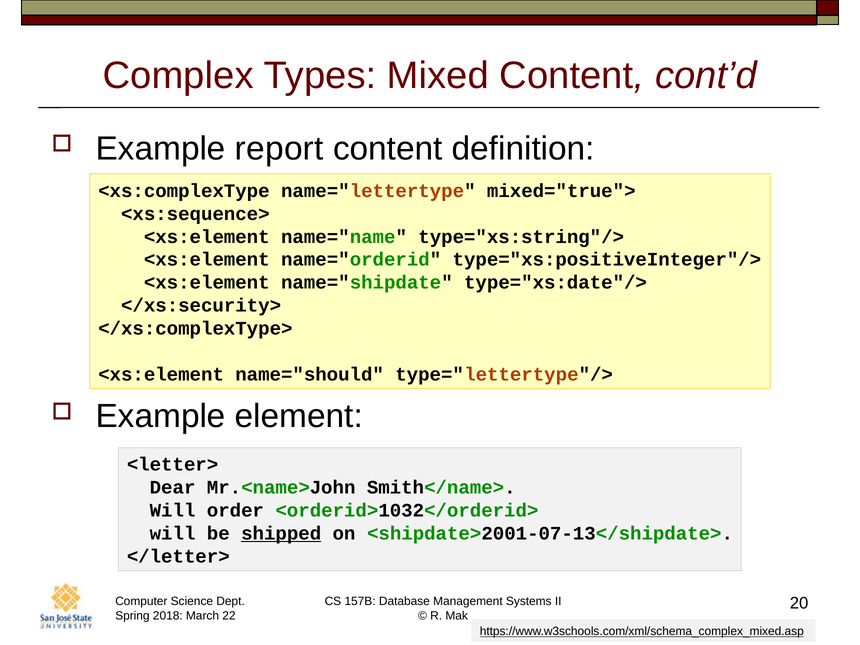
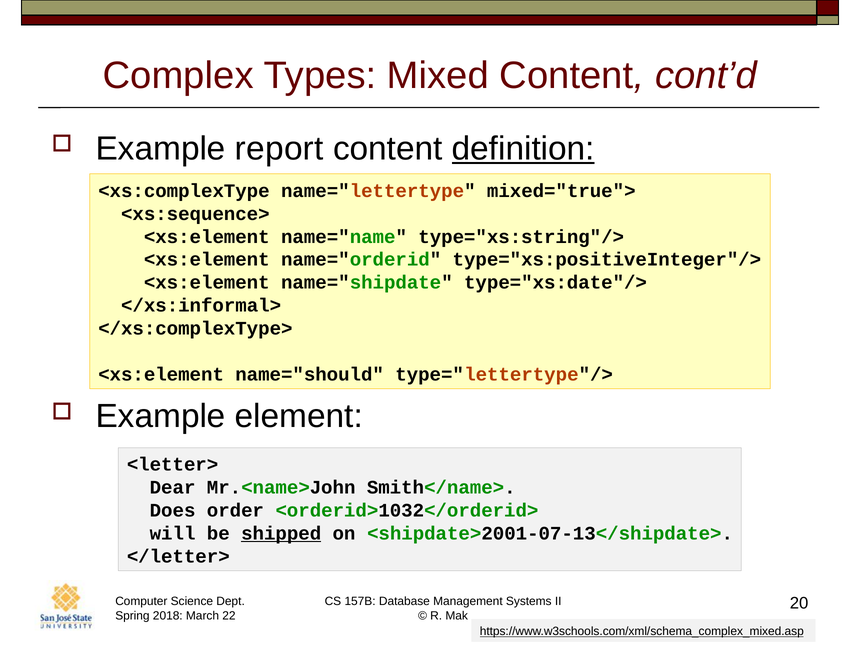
definition underline: none -> present (523, 149)
</xs:security>: </xs:security> -> </xs:informal> (201, 305)
Will: Will -> Does (173, 511)
